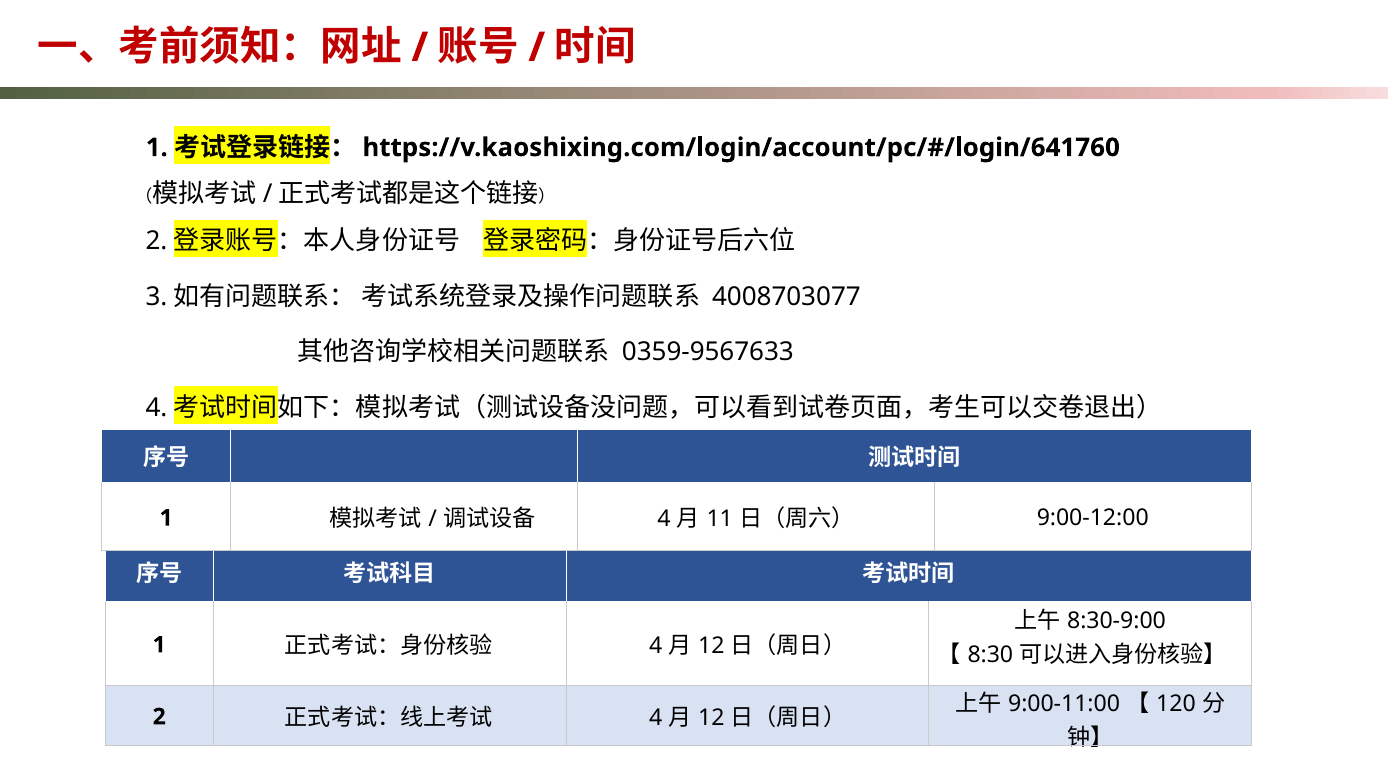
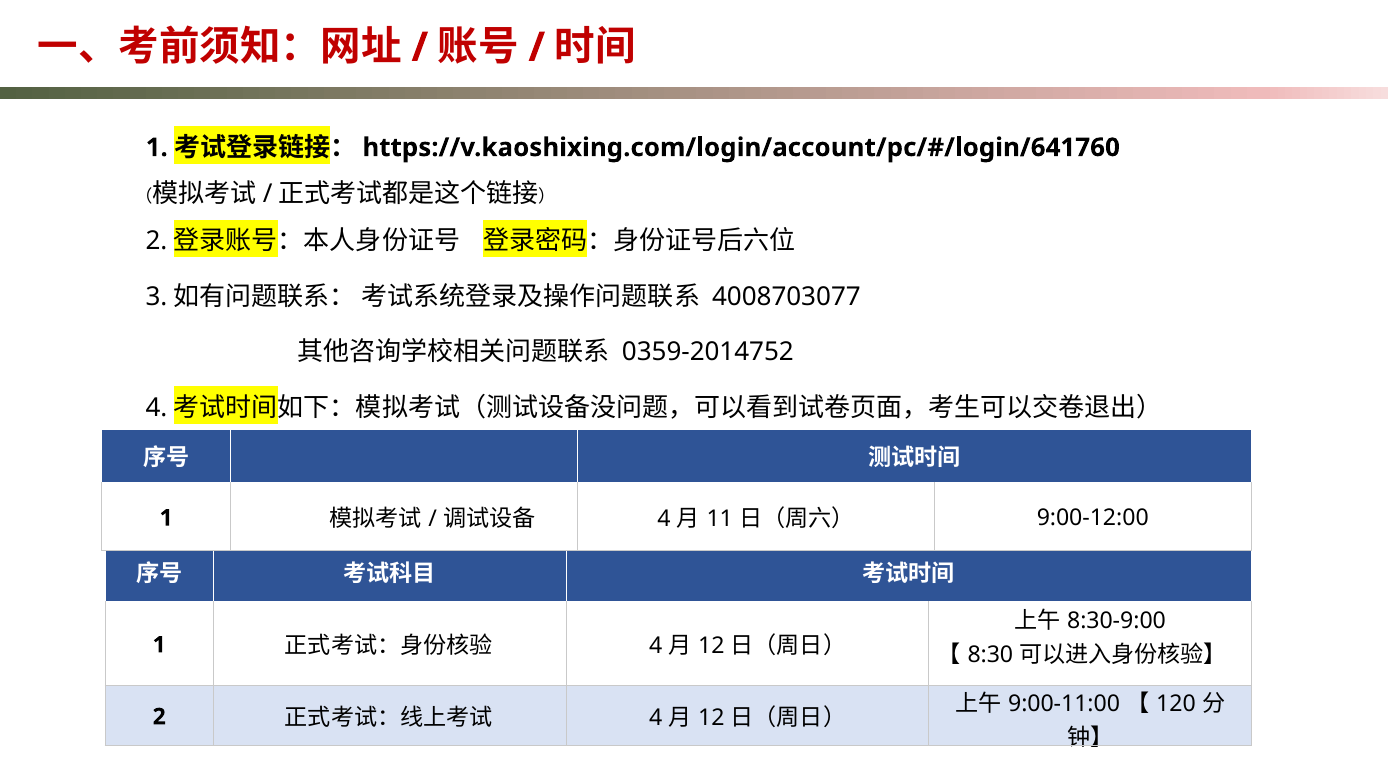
0359-9567633: 0359-9567633 -> 0359-2014752 (708, 352)
